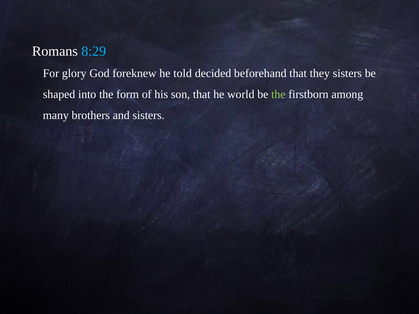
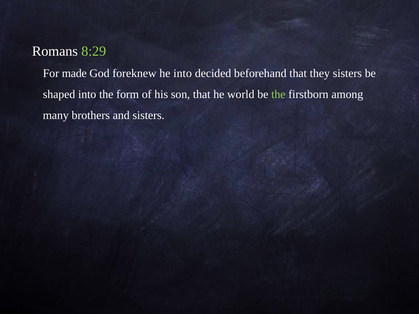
8:29 colour: light blue -> light green (94, 51)
glory: glory -> made (74, 73)
he told: told -> into (183, 73)
